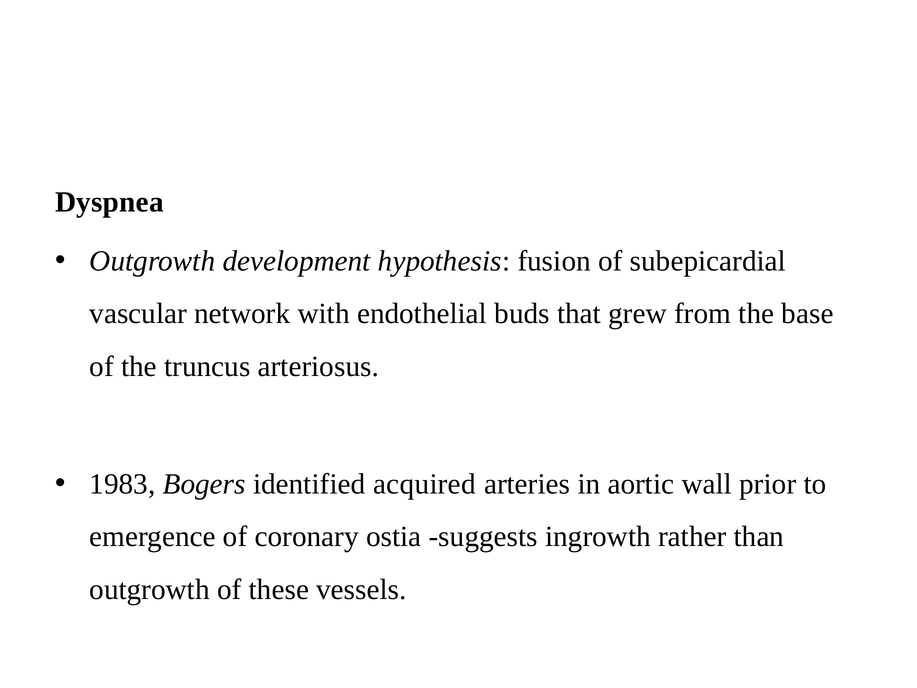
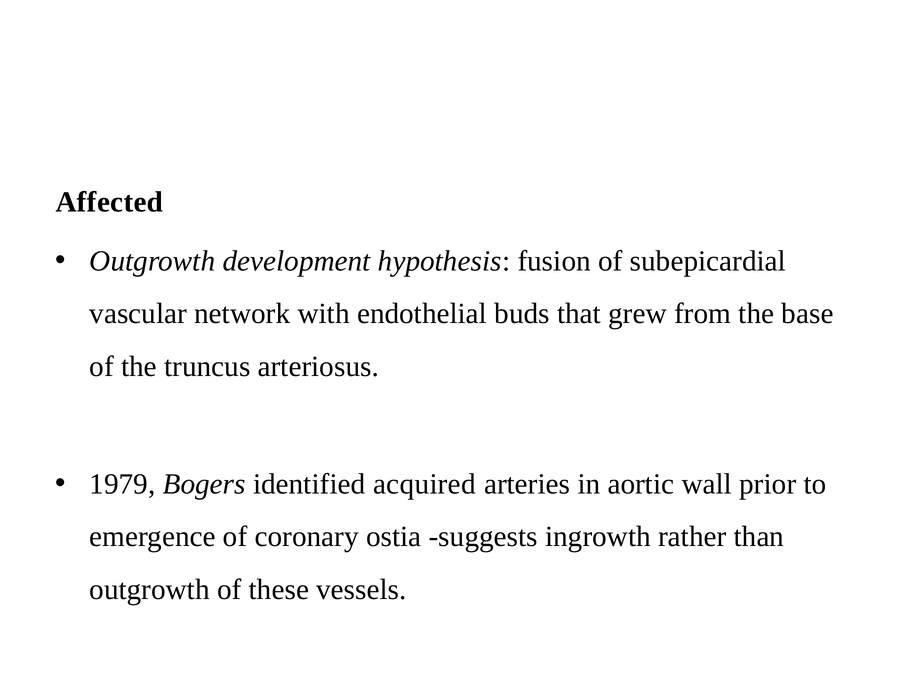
Dyspnea: Dyspnea -> Affected (109, 202)
1983: 1983 -> 1979 (122, 484)
